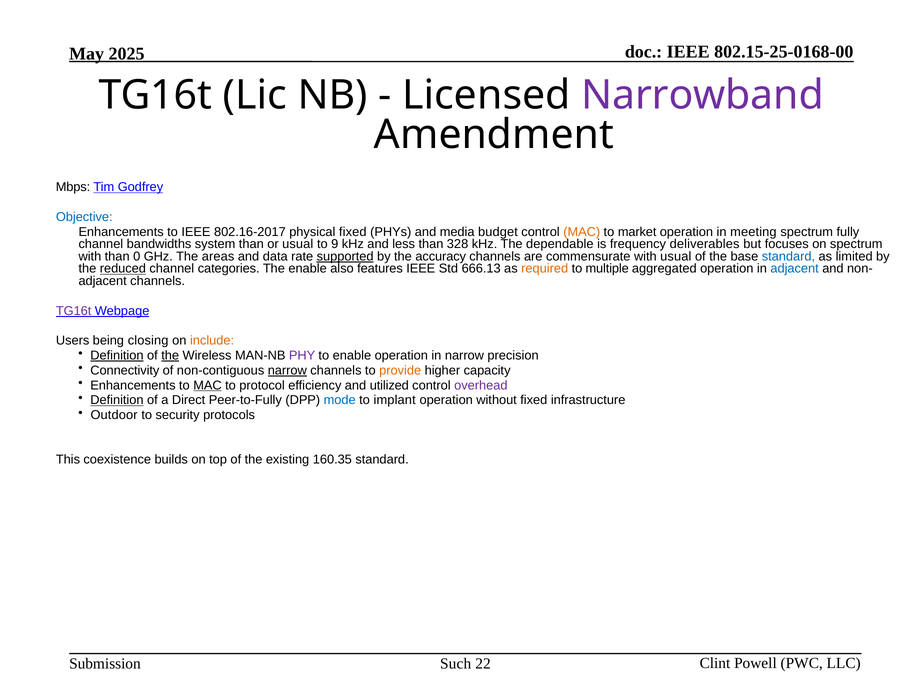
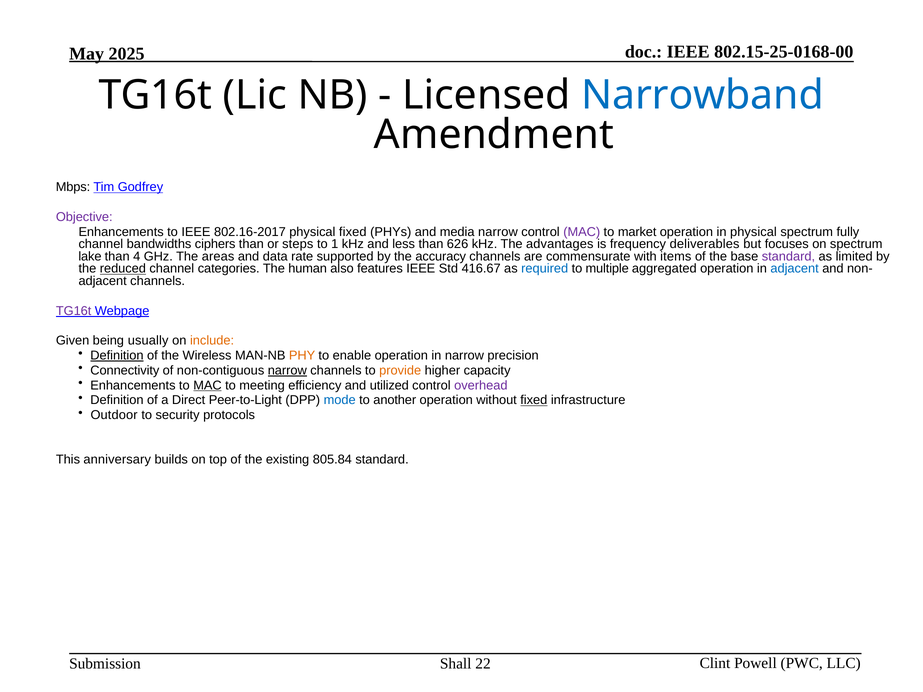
Narrowband colour: purple -> blue (702, 95)
Objective colour: blue -> purple (84, 217)
media budget: budget -> narrow (498, 232)
MAC colour: orange -> purple (582, 232)
in meeting: meeting -> physical (753, 232)
system: system -> ciphers (215, 244)
or usual: usual -> steps (298, 244)
9: 9 -> 1 (335, 244)
328: 328 -> 626 (458, 244)
dependable: dependable -> advantages (560, 244)
with: with -> lake (90, 256)
0: 0 -> 4 (137, 256)
supported underline: present -> none (345, 256)
with usual: usual -> items (676, 256)
standard colour: blue -> purple (788, 256)
The enable: enable -> human (308, 269)
666.13: 666.13 -> 416.67 (481, 269)
required colour: orange -> blue (545, 269)
Users: Users -> Given (73, 341)
closing: closing -> usually (148, 341)
the underline: present -> none (170, 356)
PHY colour: purple -> orange (302, 356)
protocol: protocol -> meeting (262, 385)
Definition underline: present -> none (117, 400)
Peer-to-Fully: Peer-to-Fully -> Peer-to-Light (245, 400)
implant: implant -> another (395, 400)
fixed underline: none -> present (534, 400)
coexistence: coexistence -> anniversary (117, 460)
160.35: 160.35 -> 805.84 (332, 460)
Such: Such -> Shall (456, 664)
